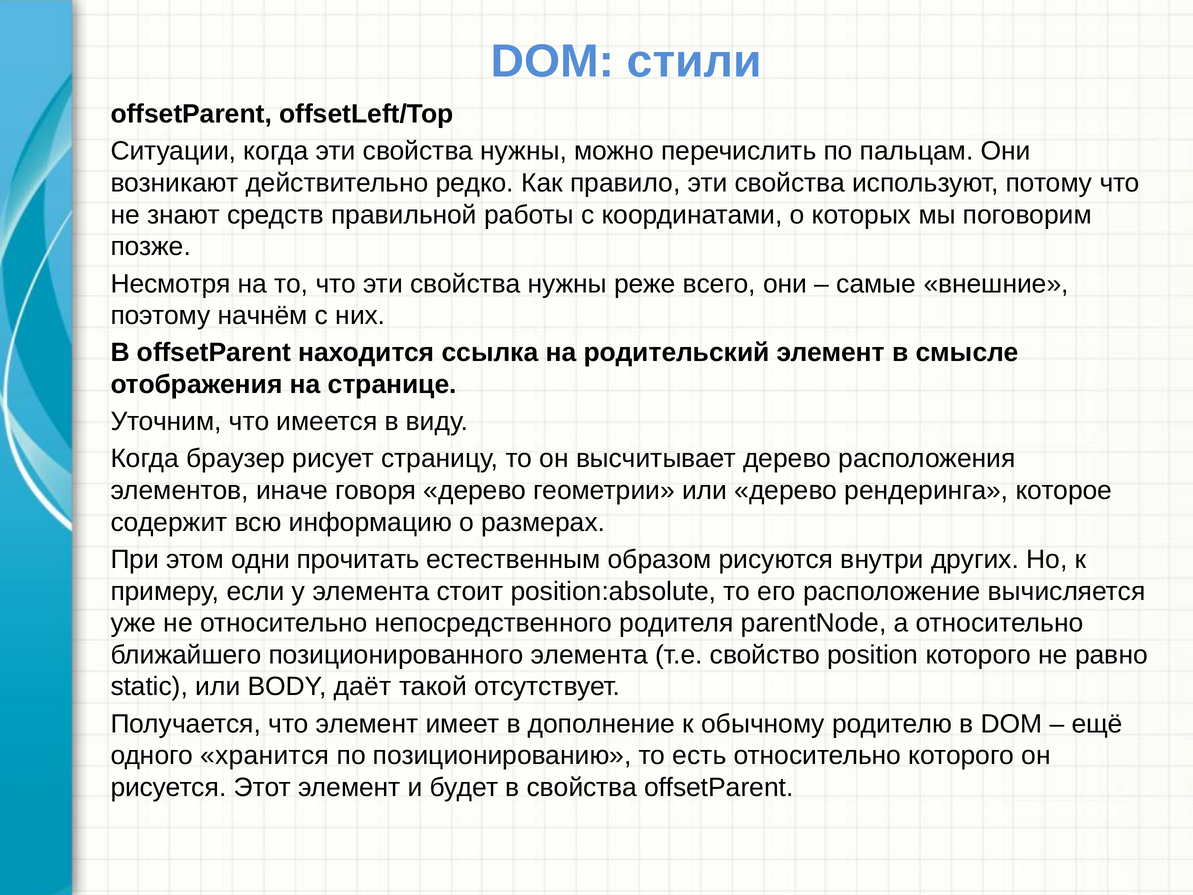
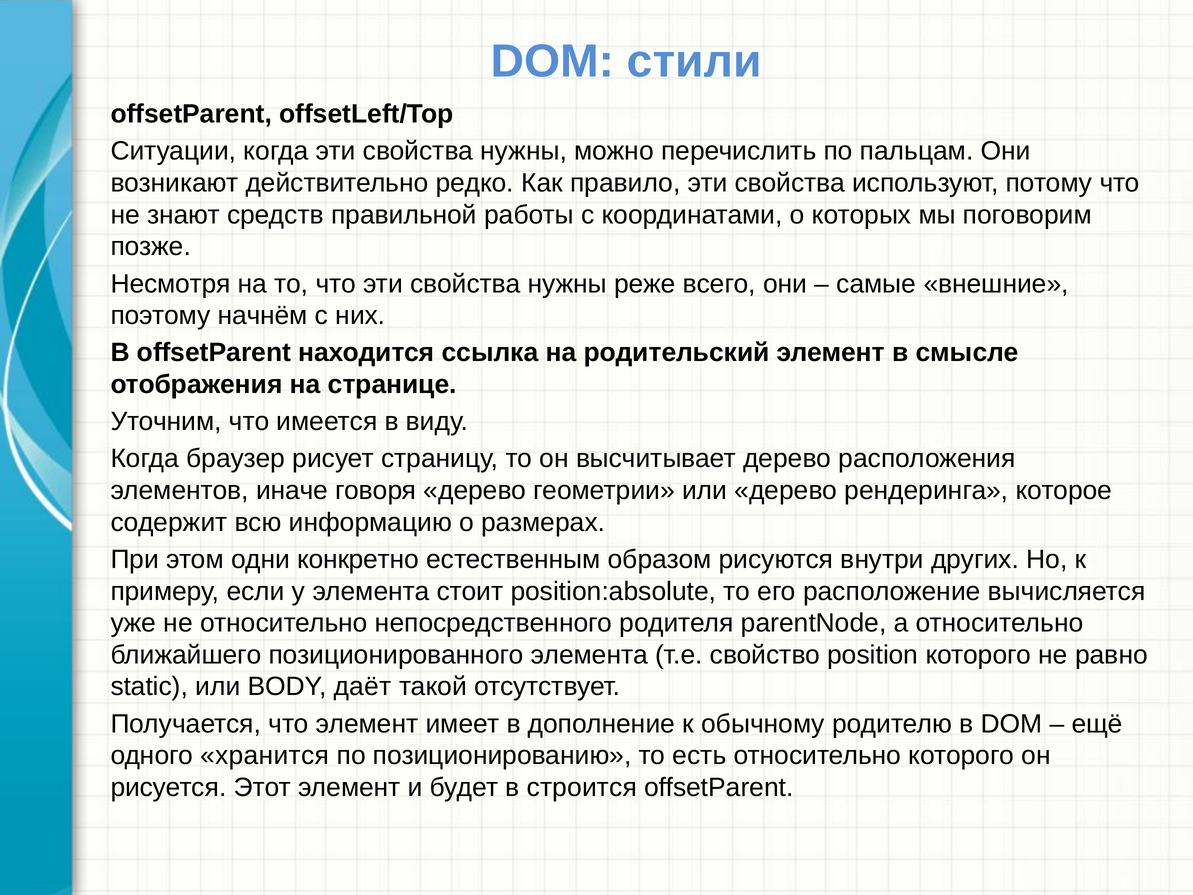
прочитать: прочитать -> конкретно (358, 559)
в свойства: свойства -> строится (582, 787)
